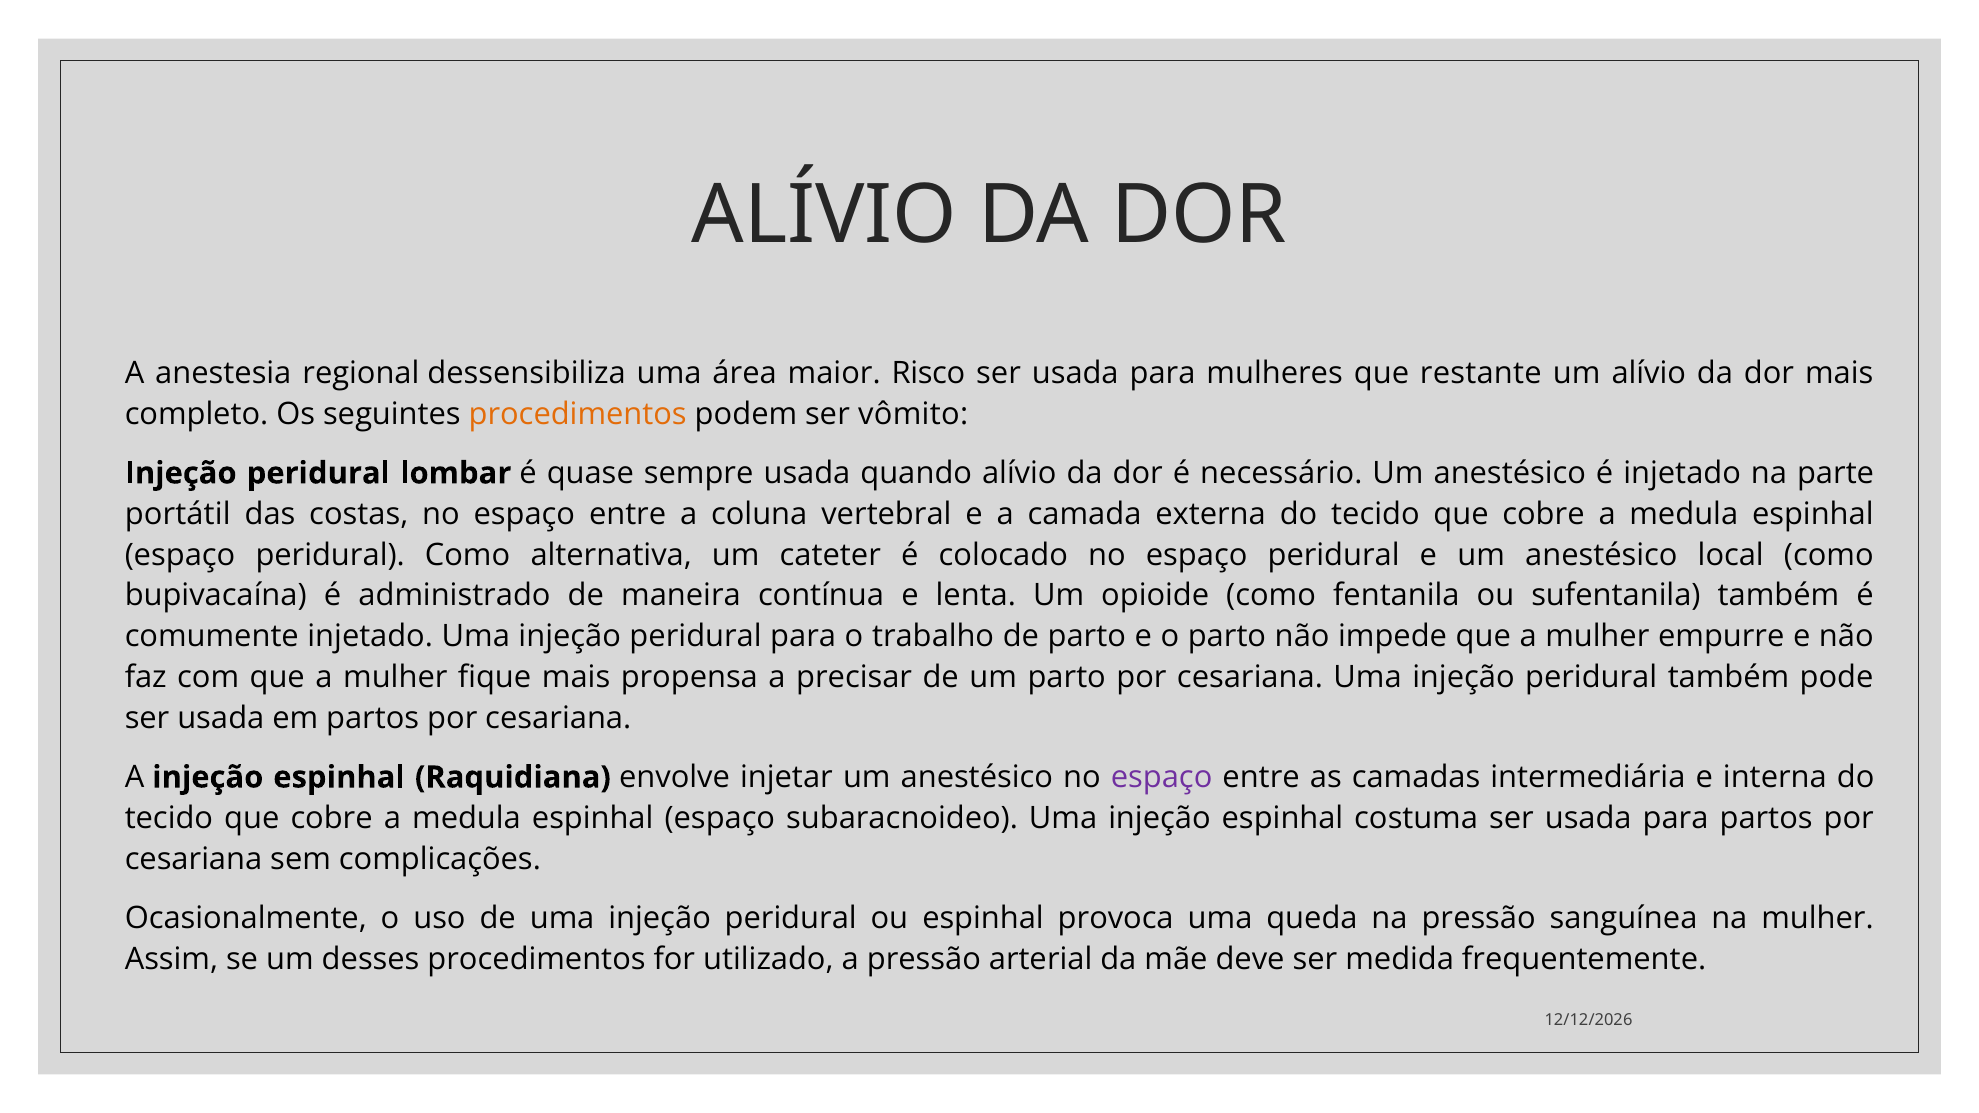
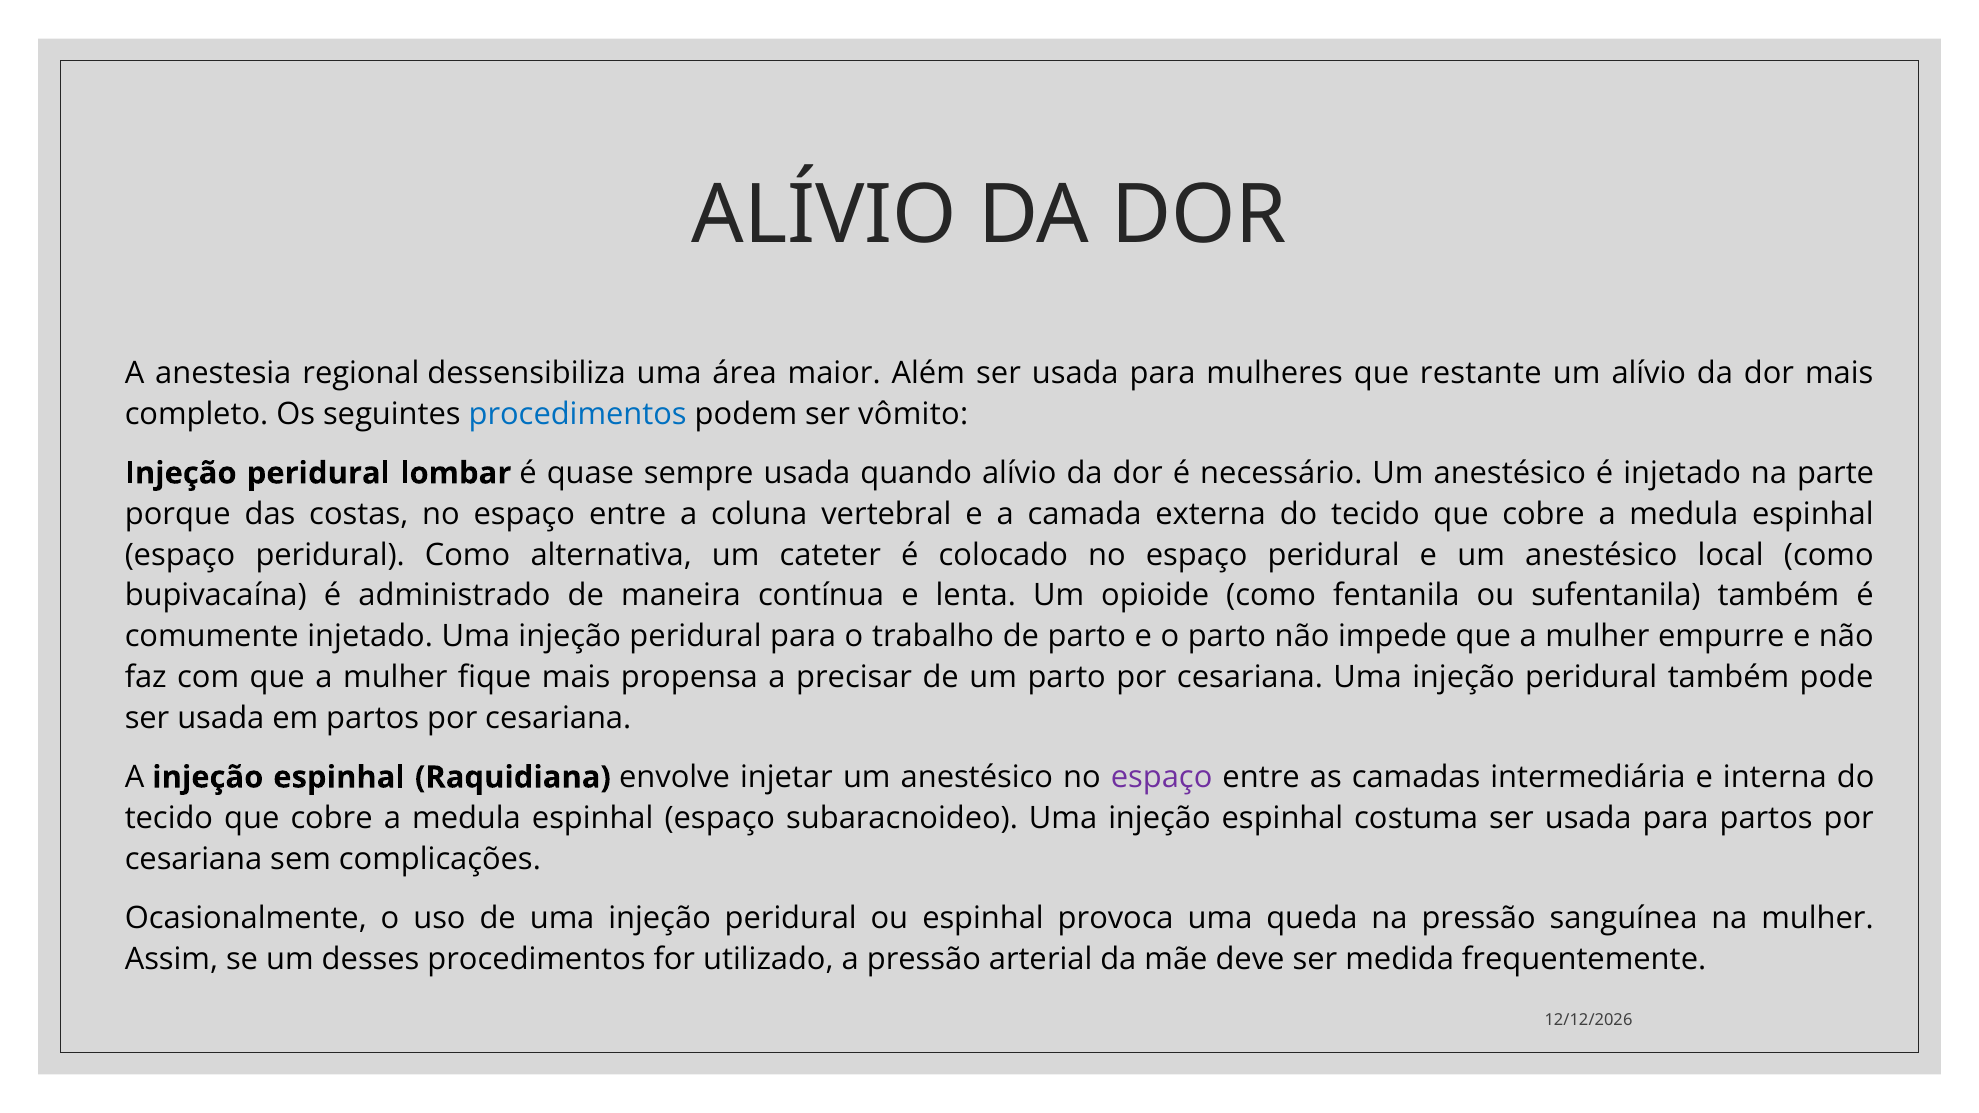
Risco: Risco -> Além (928, 373)
procedimentos colour: orange -> blue (578, 414)
portátil: portátil -> porque (178, 514)
